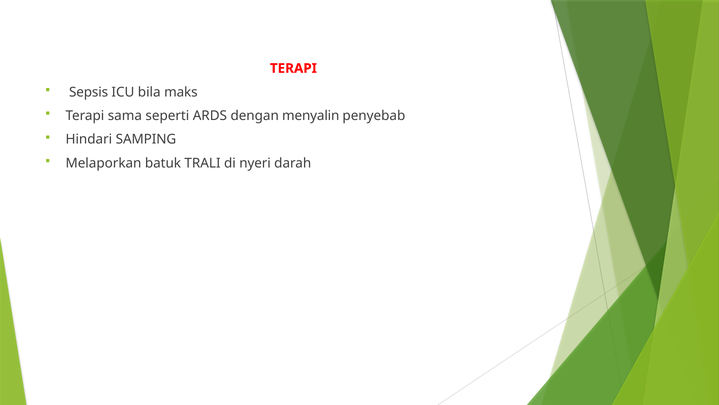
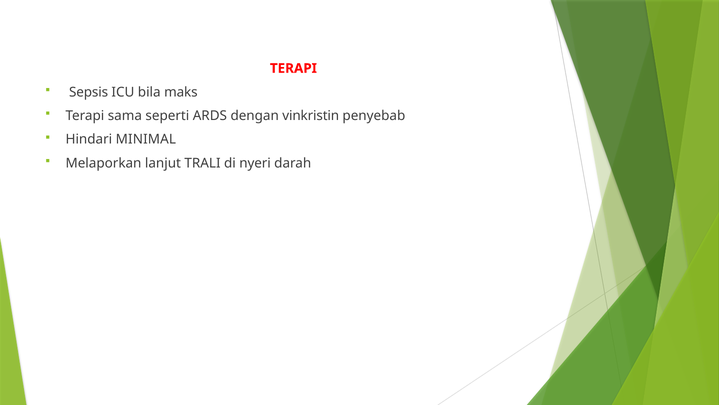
menyalin: menyalin -> vinkristin (311, 116)
SAMPING: SAMPING -> MINIMAL (146, 139)
batuk: batuk -> lanjut (163, 163)
